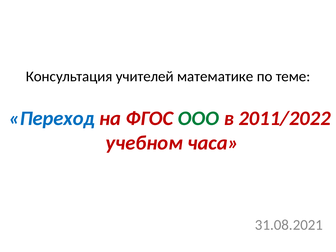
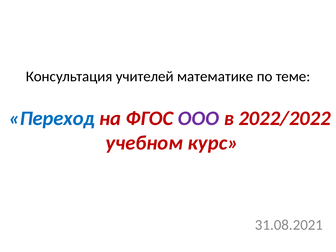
ООО colour: green -> purple (199, 118)
2011/2022: 2011/2022 -> 2022/2022 (285, 118)
часа: часа -> курс (213, 143)
